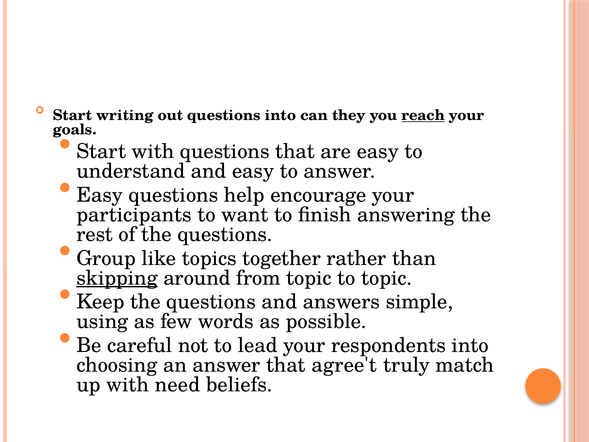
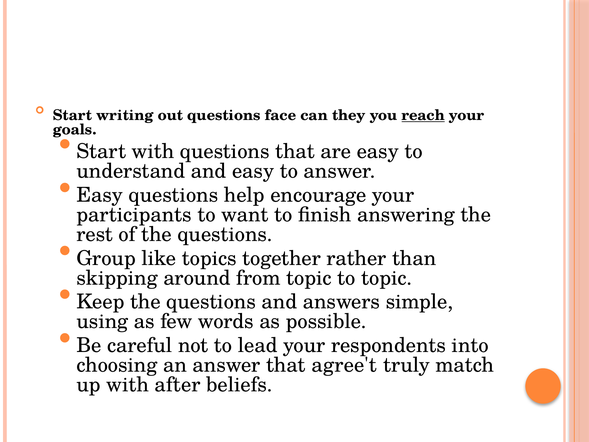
questions into: into -> face (280, 115)
skipping underline: present -> none (117, 278)
need: need -> after (178, 384)
